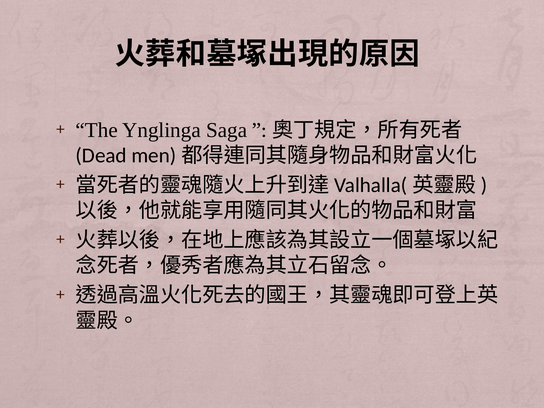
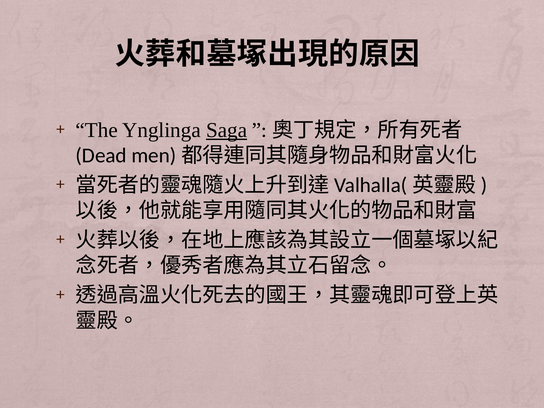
Saga underline: none -> present (227, 130)
